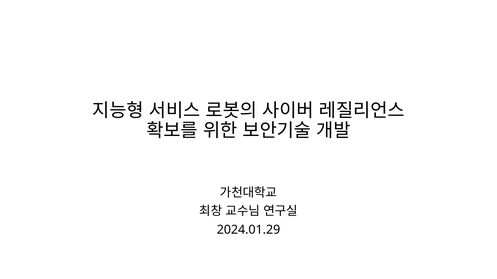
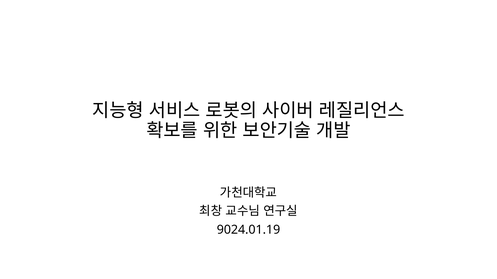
2024.01.29: 2024.01.29 -> 9024.01.19 (248, 230)
